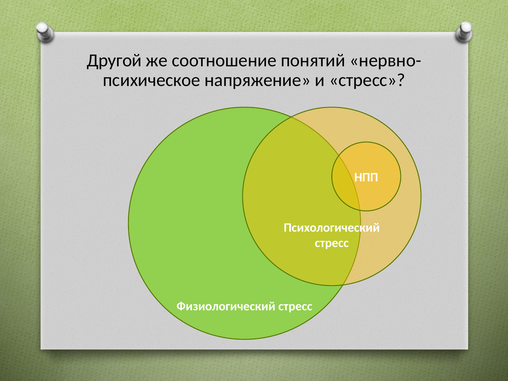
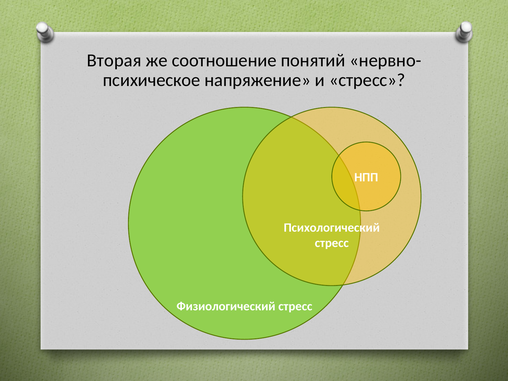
Другой: Другой -> Вторая (114, 60)
